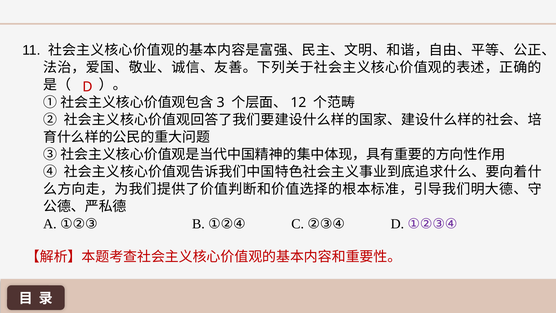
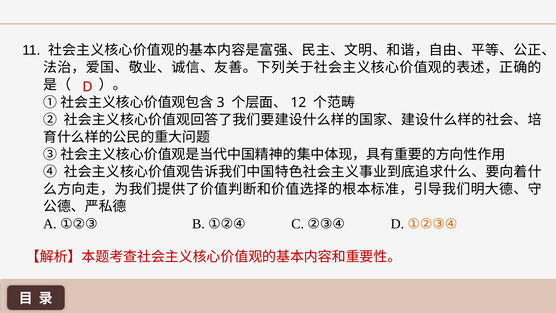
①②③④ colour: purple -> orange (432, 224)
